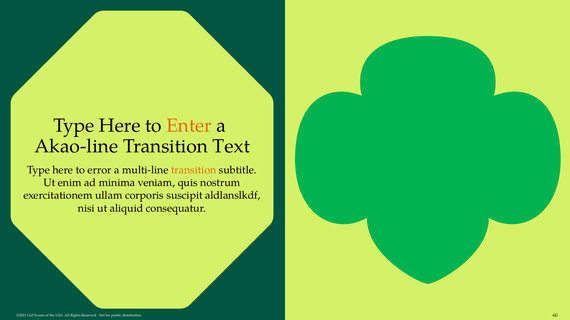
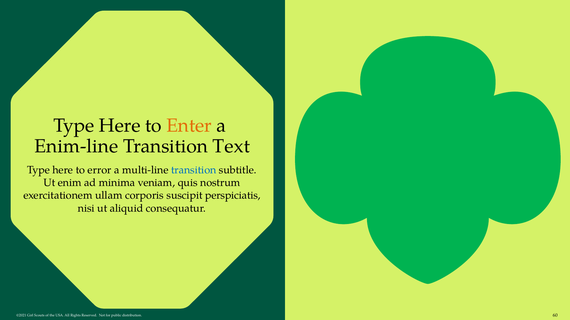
Akao-line: Akao-line -> Enim-line (76, 146)
transition colour: orange -> blue (194, 170)
aldlanslkdf: aldlanslkdf -> perspiciatis (233, 196)
